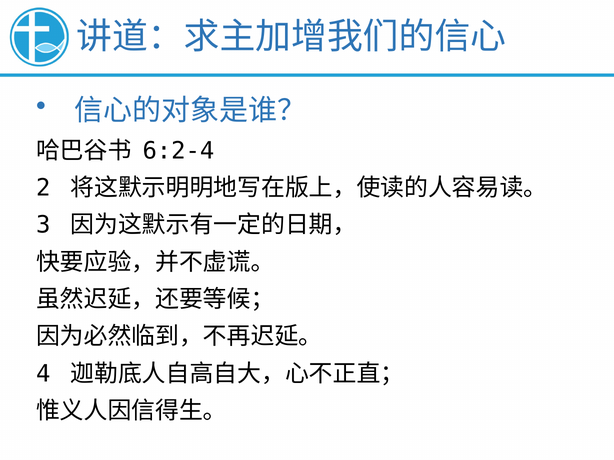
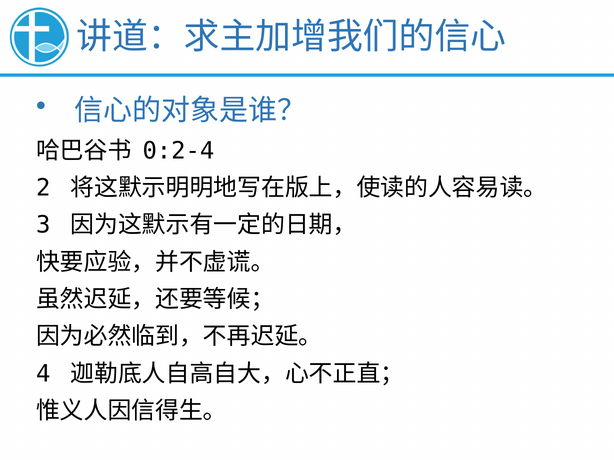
6:2-4: 6:2-4 -> 0:2-4 (178, 151)
